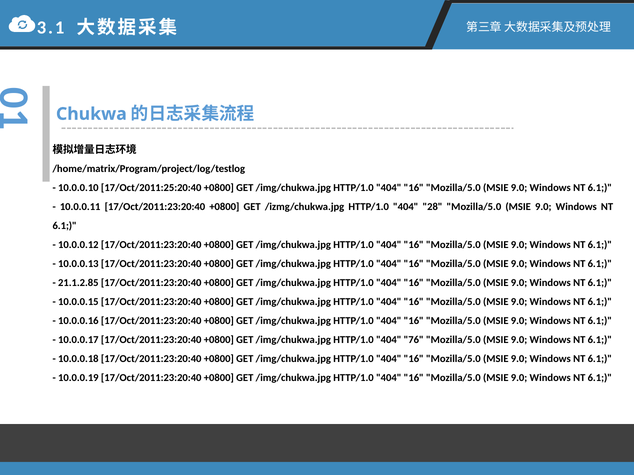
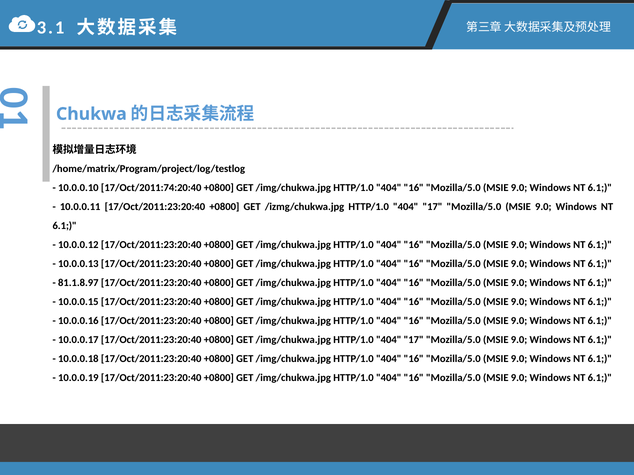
17/Oct/2011:25:20:40: 17/Oct/2011:25:20:40 -> 17/Oct/2011:74:20:40 (151, 188)
/izmg/chukwa.jpg HTTP/1.0 404 28: 28 -> 17 (433, 207)
21.1.2.85: 21.1.2.85 -> 81.1.8.97 (78, 283)
/img/chukwa.jpg HTTP/1.0 404 76: 76 -> 17 (414, 340)
